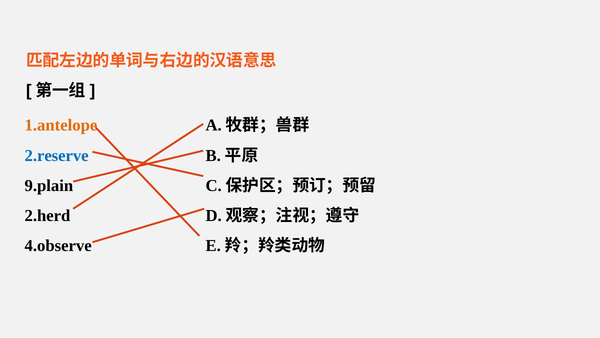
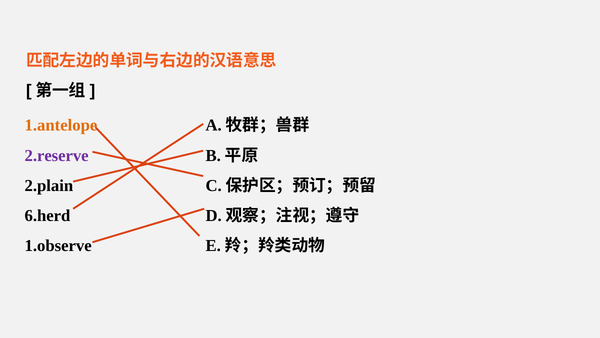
2.reserve colour: blue -> purple (57, 155)
9.plain: 9.plain -> 2.plain (49, 185)
2.herd: 2.herd -> 6.herd (47, 215)
4.observe: 4.observe -> 1.observe (58, 245)
